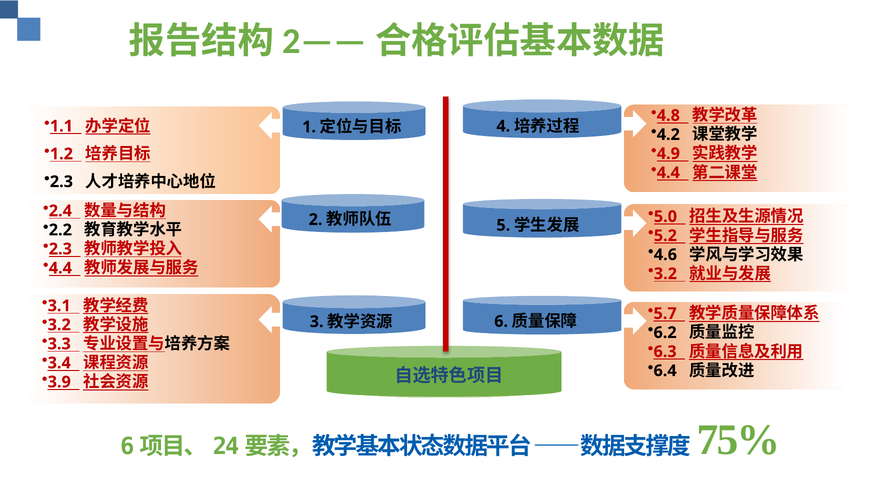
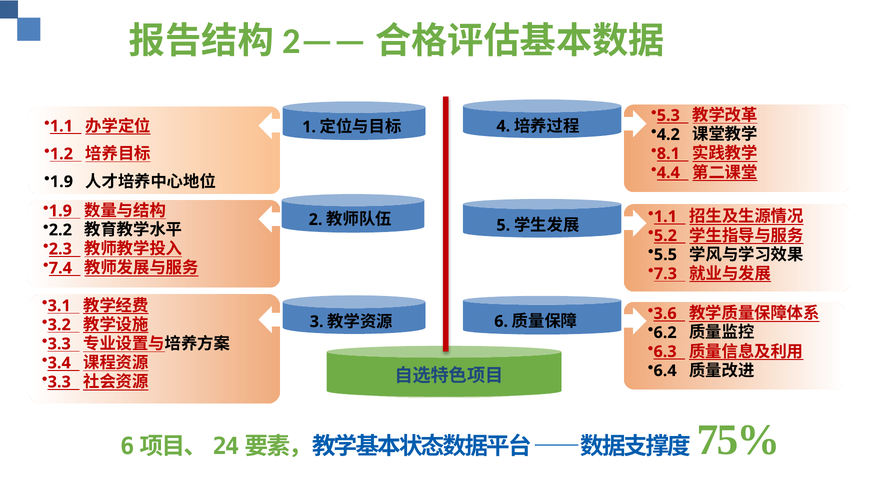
4.8: 4.8 -> 5.3 (668, 115)
4.9: 4.9 -> 8.1 (668, 153)
2.3: 2.3 -> 1.9 (61, 181)
2.4: 2.4 -> 1.9 (60, 211)
5.0: 5.0 -> 1.1 (665, 216)
4.6: 4.6 -> 5.5 (665, 254)
4.4: 4.4 -> 7.4 (60, 268)
3.2: 3.2 -> 7.3 (665, 273)
5.7: 5.7 -> 3.6 (665, 313)
3.9: 3.9 -> 3.3 (59, 382)
